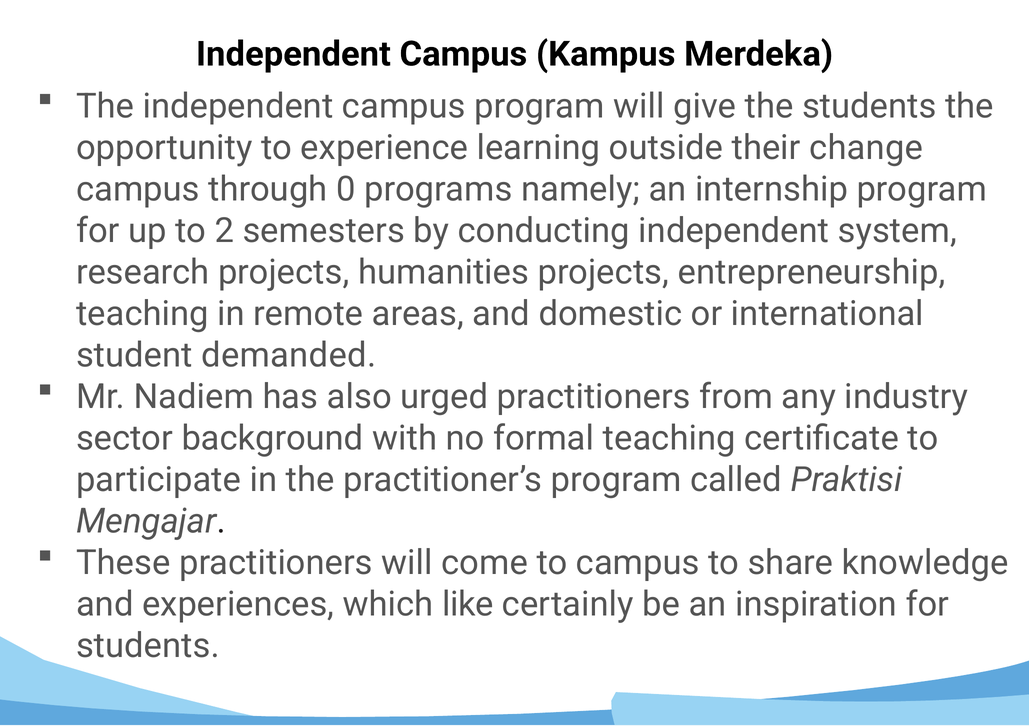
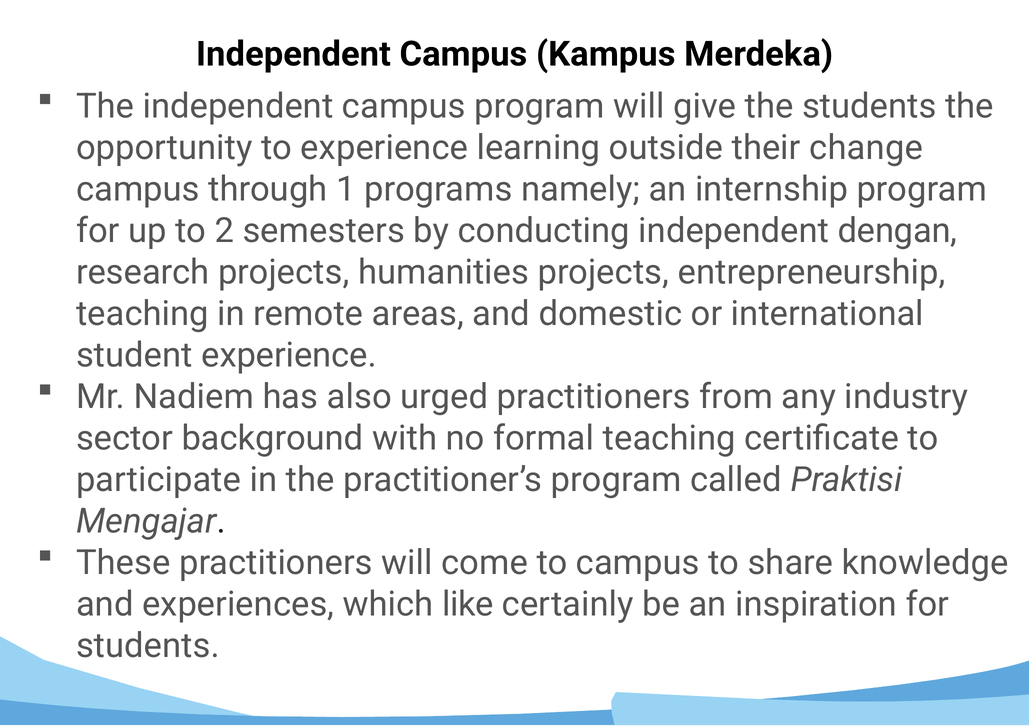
0: 0 -> 1 (346, 189)
system: system -> dengan (897, 231)
student demanded: demanded -> experience (289, 355)
